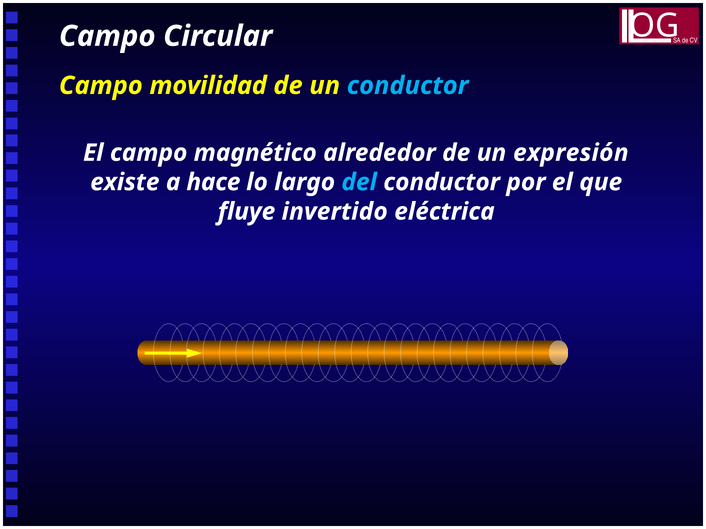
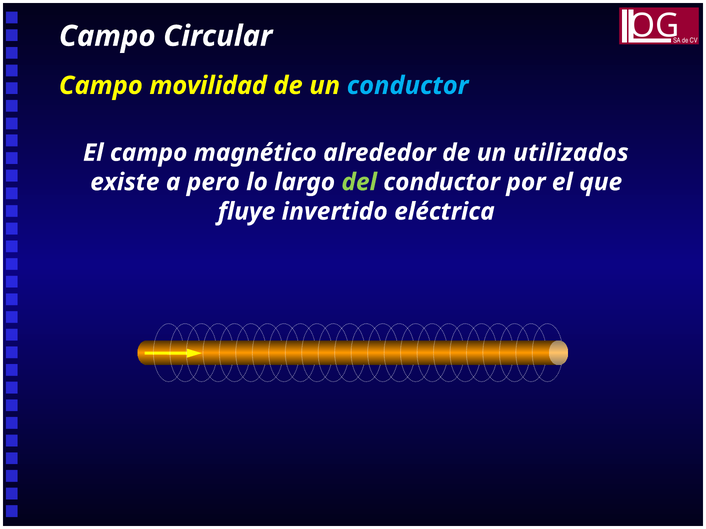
expresión: expresión -> utilizados (571, 153)
hace: hace -> pero (213, 182)
del colour: light blue -> light green (359, 182)
